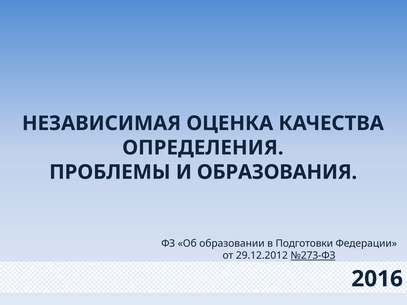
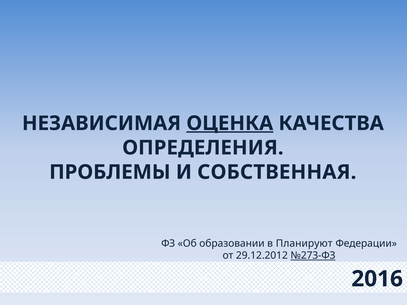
ОЦЕНКА underline: none -> present (230, 123)
ОБРАЗОВАНИЯ: ОБРАЗОВАНИЯ -> СОБСТВЕННАЯ (277, 172)
Подготовки: Подготовки -> Планируют (304, 244)
